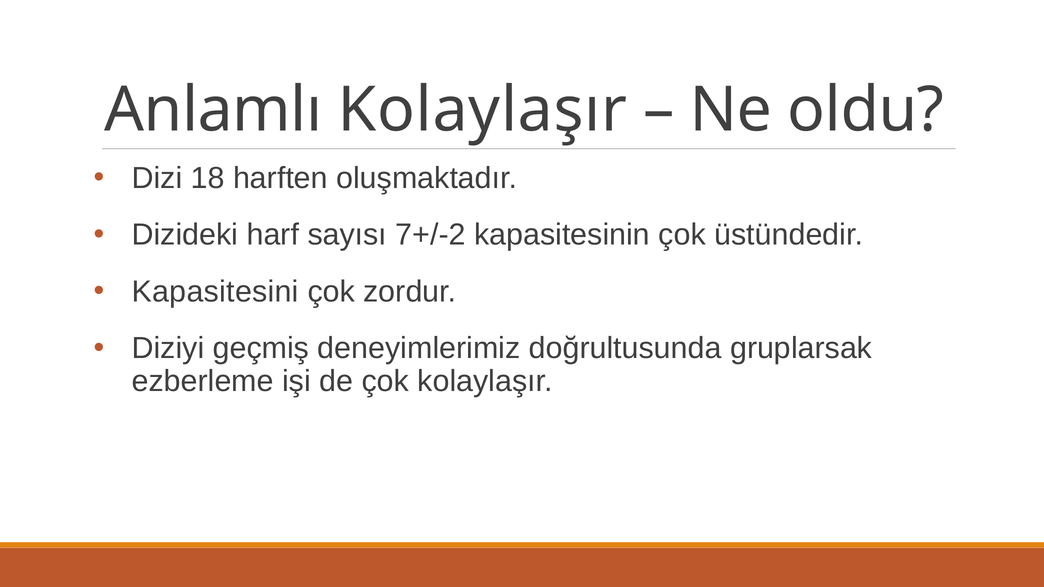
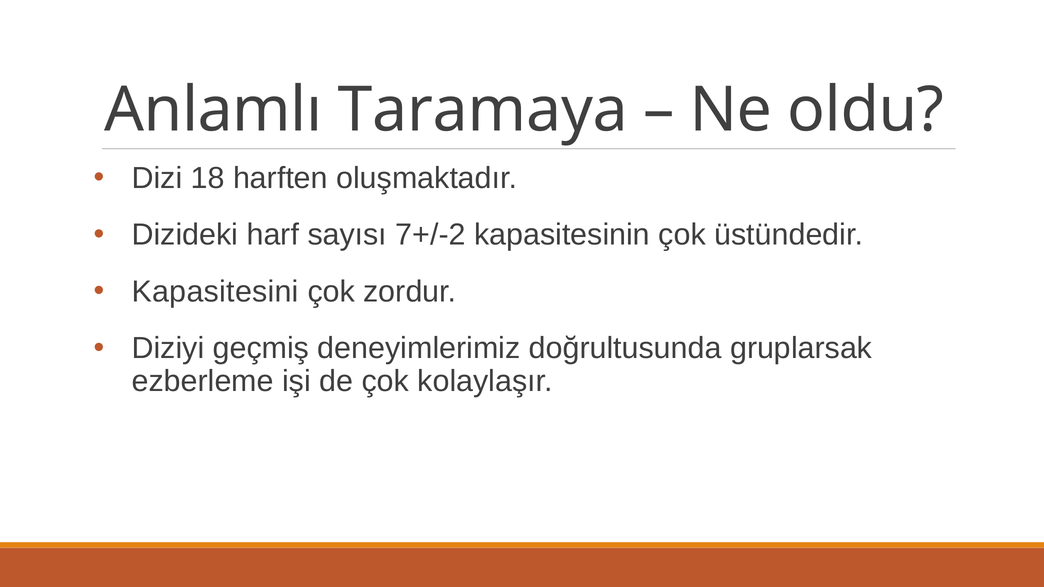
Anlamlı Kolaylaşır: Kolaylaşır -> Taramaya (483, 110)
